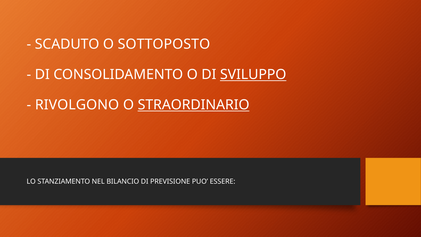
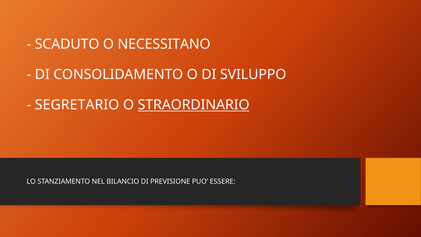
SOTTOPOSTO: SOTTOPOSTO -> NECESSITANO (164, 44)
SVILUPPO underline: present -> none (253, 75)
RIVOLGONO: RIVOLGONO -> SEGRETARIO (77, 105)
